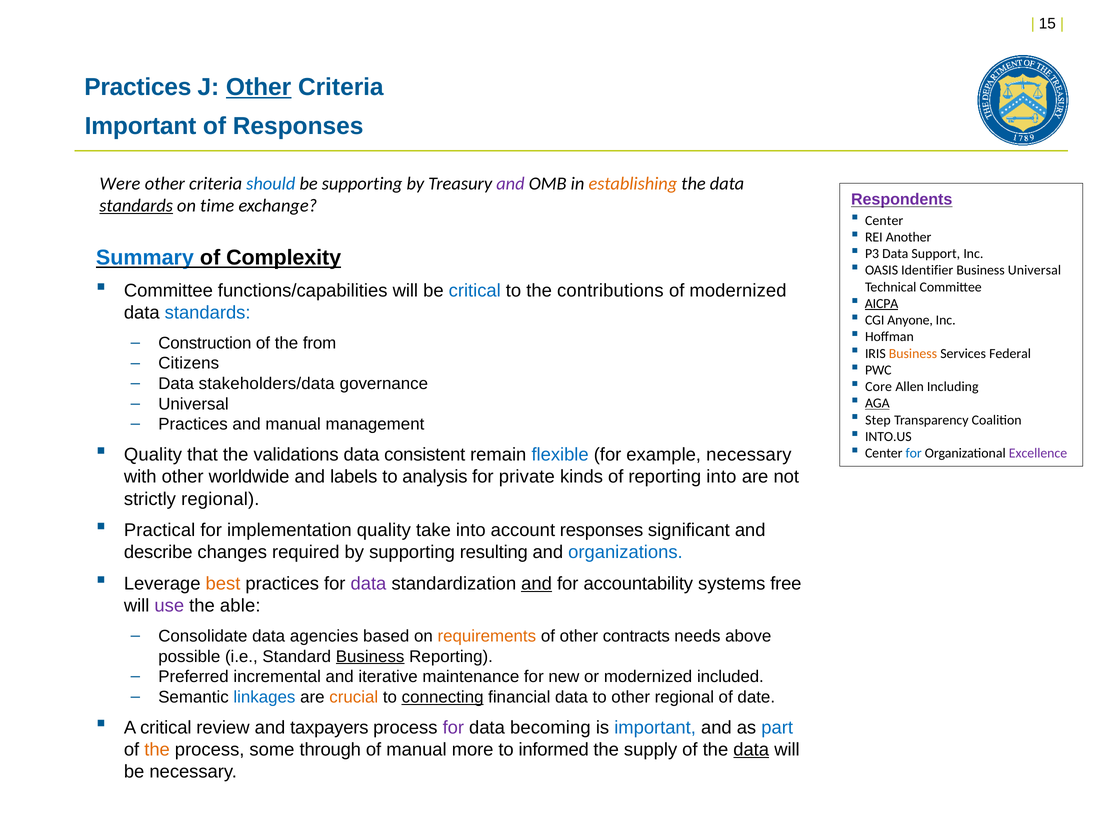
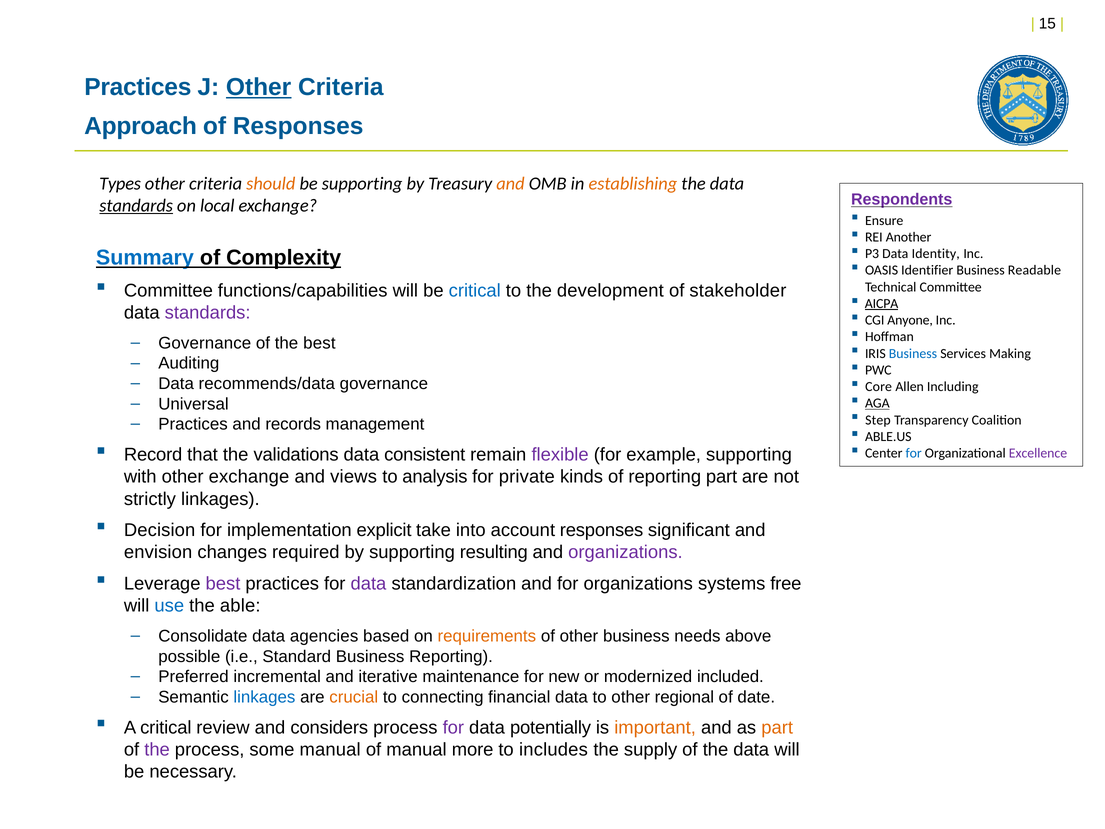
Important: Important -> Approach (141, 126)
Were: Were -> Types (120, 184)
should colour: blue -> orange (271, 184)
and colour: purple -> orange (510, 184)
time: time -> local (217, 206)
Center: Center -> Ensure (884, 220)
Support: Support -> Identity (936, 254)
Business Universal: Universal -> Readable (1034, 270)
contributions: contributions -> development (610, 291)
of modernized: modernized -> stakeholder (738, 291)
standards colour: blue -> purple (208, 313)
Construction: Construction -> Governance (205, 343)
the from: from -> best (319, 343)
Business colour: orange -> blue (913, 353)
Federal: Federal -> Making (1010, 353)
Citizens: Citizens -> Auditing (189, 363)
stakeholders/data: stakeholders/data -> recommends/data (267, 384)
and manual: manual -> records (293, 424)
INTO.US: INTO.US -> ABLE.US (888, 436)
Quality: Quality -> Record (153, 455)
flexible colour: blue -> purple (560, 455)
example necessary: necessary -> supporting (749, 455)
other worldwide: worldwide -> exchange (249, 477)
labels: labels -> views (354, 477)
reporting into: into -> part (722, 477)
strictly regional: regional -> linkages (220, 499)
Practical: Practical -> Decision (160, 530)
implementation quality: quality -> explicit (384, 530)
describe: describe -> envision (158, 552)
organizations colour: blue -> purple (625, 552)
best colour: orange -> purple (223, 584)
and underline: present -> none (537, 584)
for accountability: accountability -> organizations (638, 584)
use colour: purple -> blue (169, 606)
other contracts: contracts -> business (636, 636)
Business underline: present -> none (370, 656)
connecting underline: present -> none (443, 697)
taxpayers: taxpayers -> considers (329, 727)
becoming: becoming -> potentially (551, 727)
important colour: blue -> orange (655, 727)
part colour: blue -> orange (777, 727)
the colour: orange -> purple (157, 749)
some through: through -> manual (330, 749)
informed: informed -> includes (553, 749)
data underline: present -> none (751, 749)
